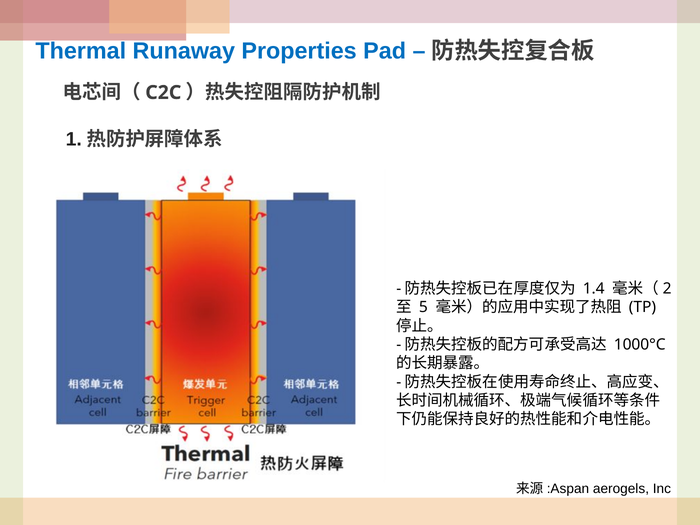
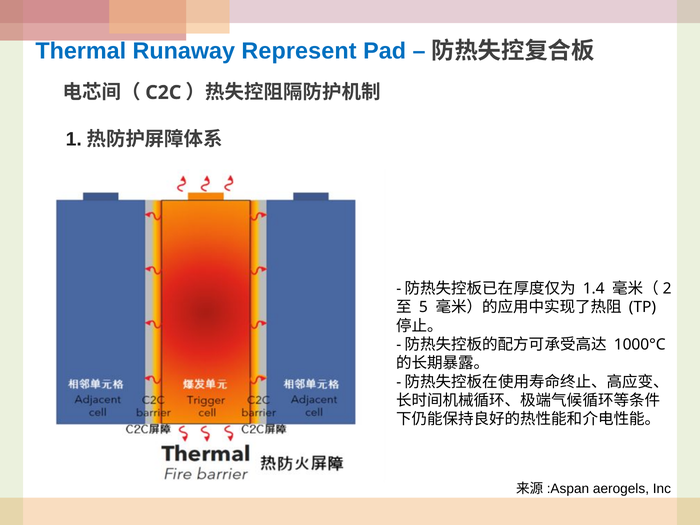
Properties: Properties -> Represent (299, 51)
